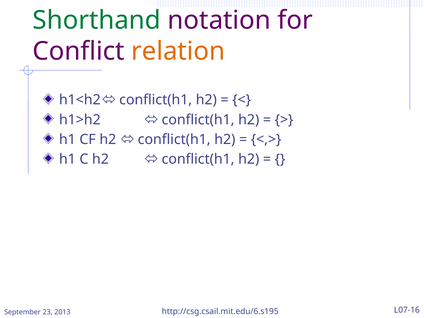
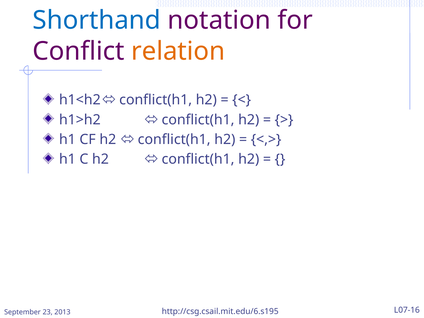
Shorthand colour: green -> blue (97, 20)
